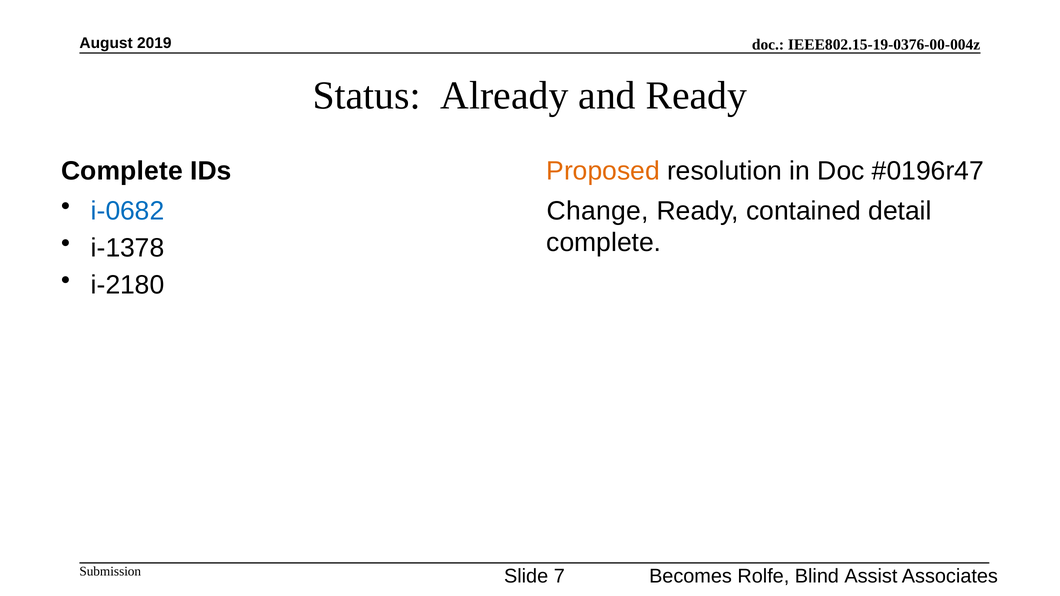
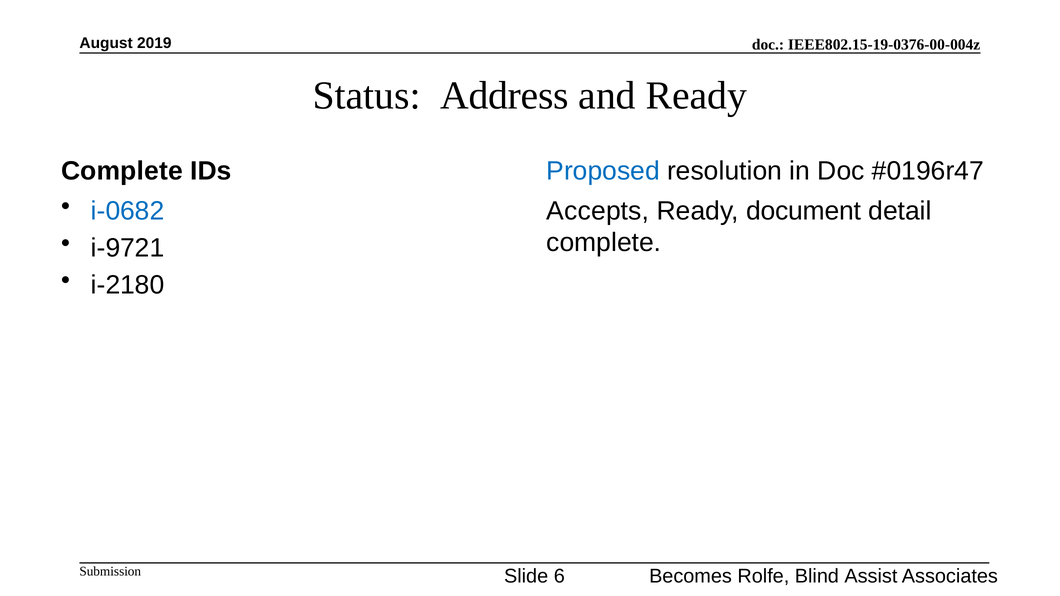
Already: Already -> Address (505, 96)
Proposed colour: orange -> blue (603, 171)
Change: Change -> Accepts (598, 211)
contained: contained -> document (804, 211)
i-1378: i-1378 -> i-9721 (128, 248)
7: 7 -> 6 (559, 576)
